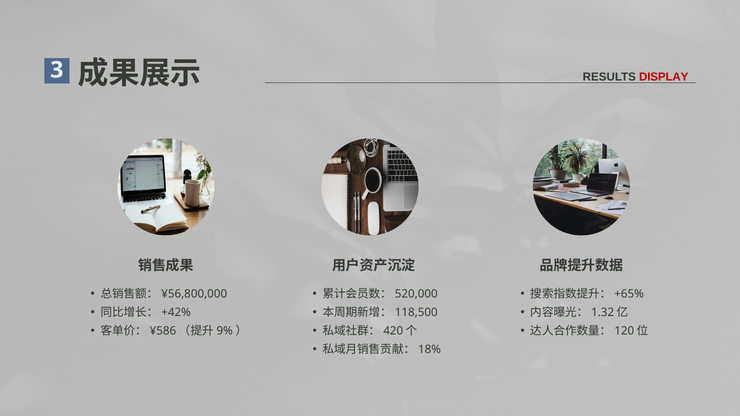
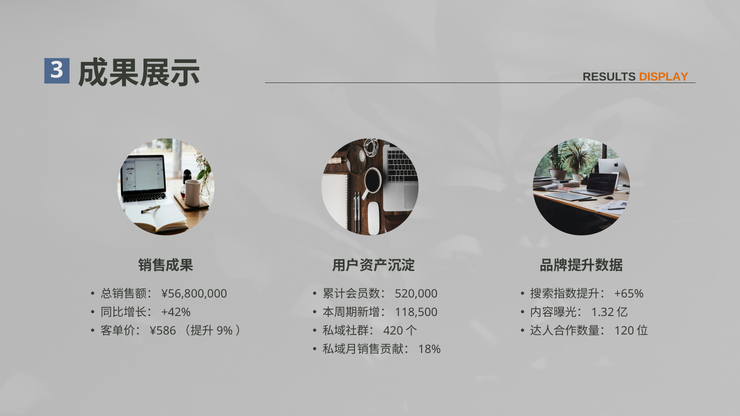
DISPLAY colour: red -> orange (664, 77)
